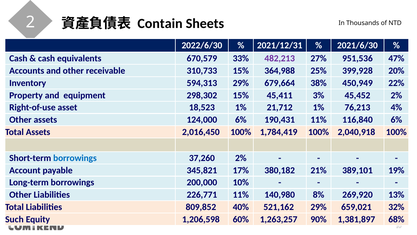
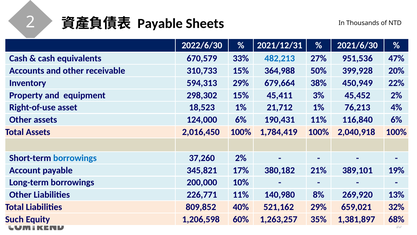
Contain: Contain -> Payable (160, 24)
482,213 colour: purple -> blue (280, 58)
25%: 25% -> 50% (319, 71)
90%: 90% -> 35% (319, 219)
